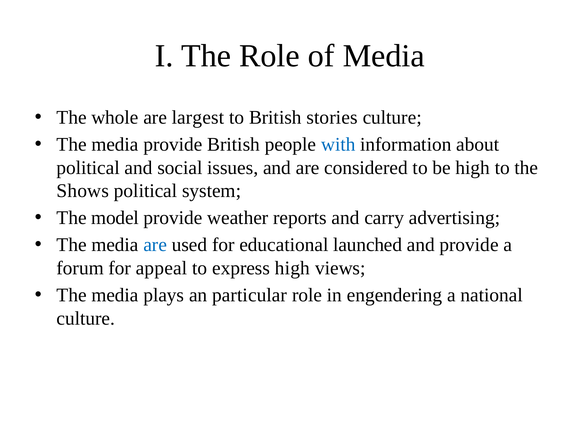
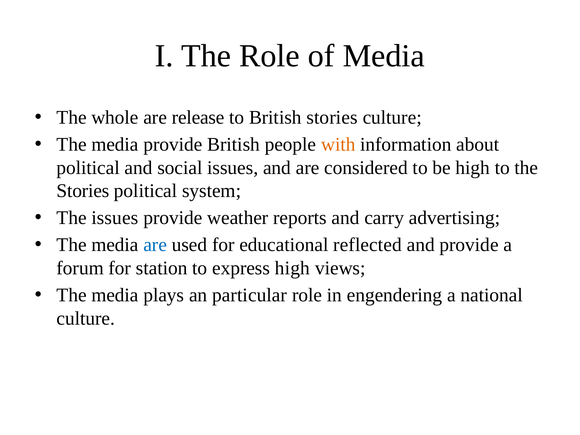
largest: largest -> release (198, 117)
with colour: blue -> orange (338, 144)
Shows: Shows -> Stories (83, 191)
The model: model -> issues (115, 218)
launched: launched -> reflected (368, 245)
appeal: appeal -> station (162, 268)
